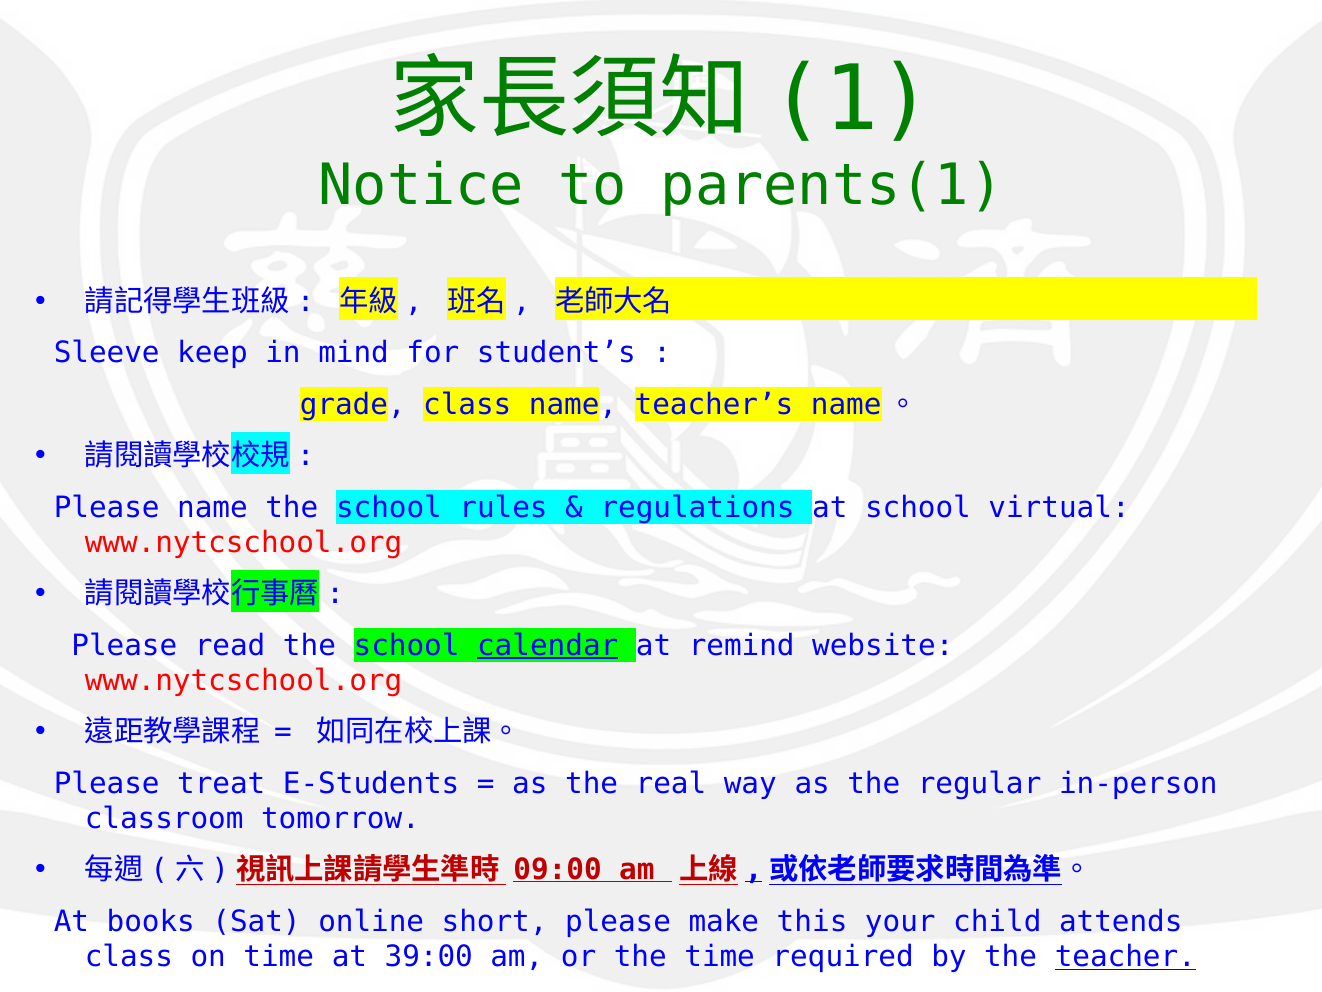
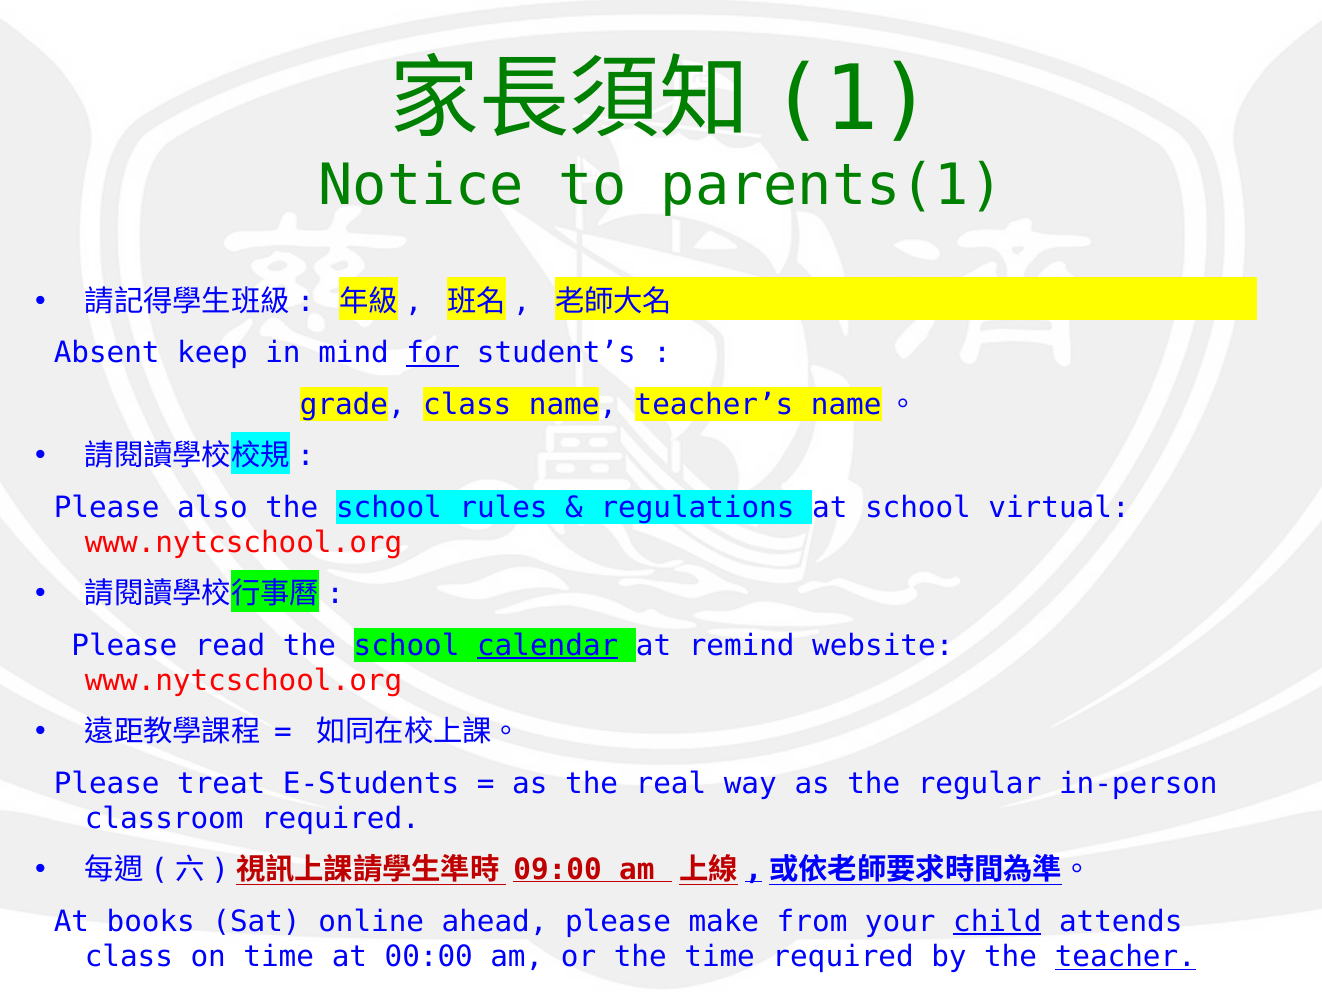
Sleeve: Sleeve -> Absent (107, 353)
for underline: none -> present (433, 353)
Please name: name -> also (212, 507)
classroom tomorrow: tomorrow -> required (340, 818)
short: short -> ahead (495, 921)
this: this -> from (812, 921)
child underline: none -> present (997, 921)
39:00: 39:00 -> 00:00 (429, 956)
